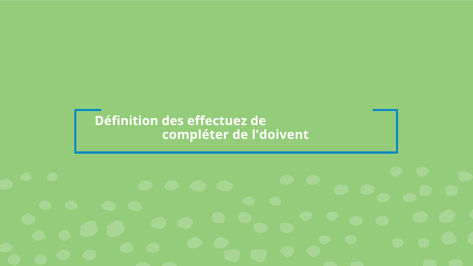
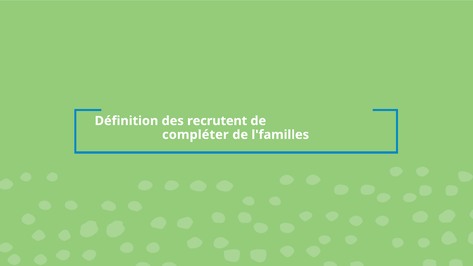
effectuez: effectuez -> recrutent (217, 121)
l'doivent: l'doivent -> l'familles (280, 135)
